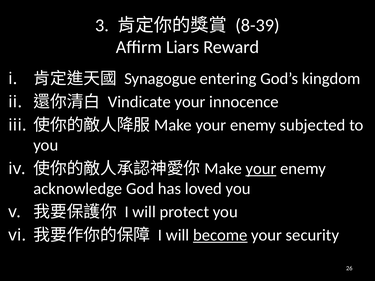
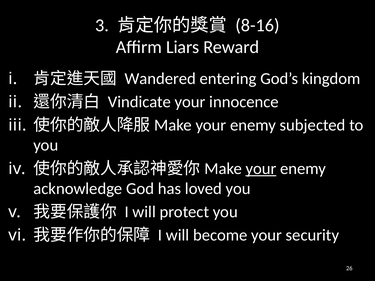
8-39: 8-39 -> 8-16 (258, 25)
Synagogue: Synagogue -> Wandered (160, 79)
become underline: present -> none (220, 235)
